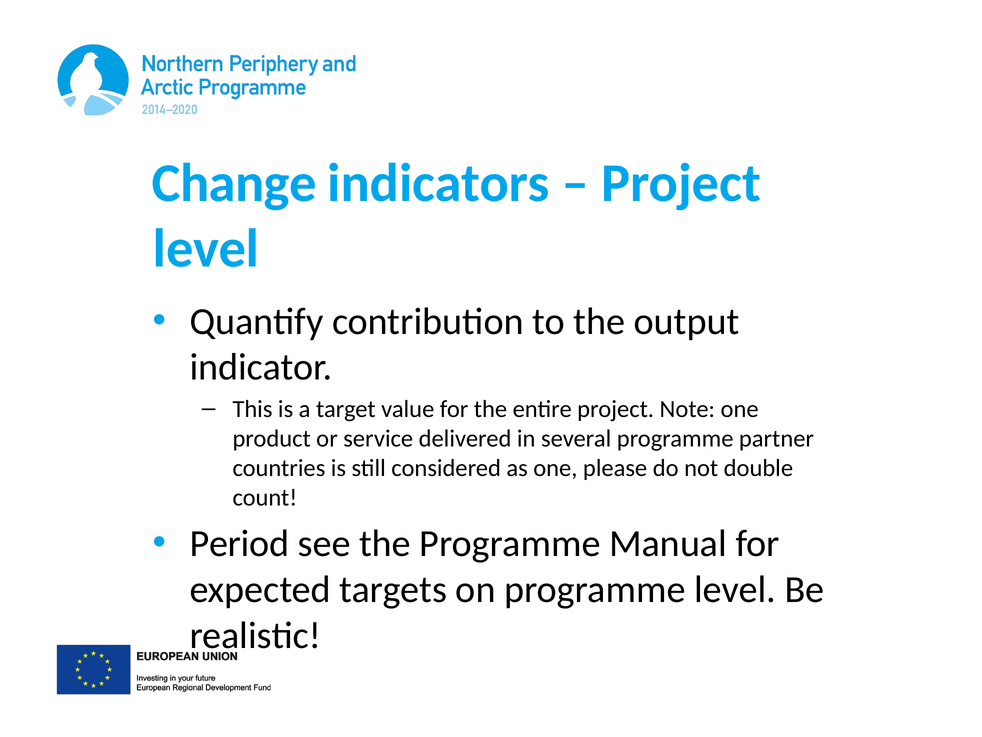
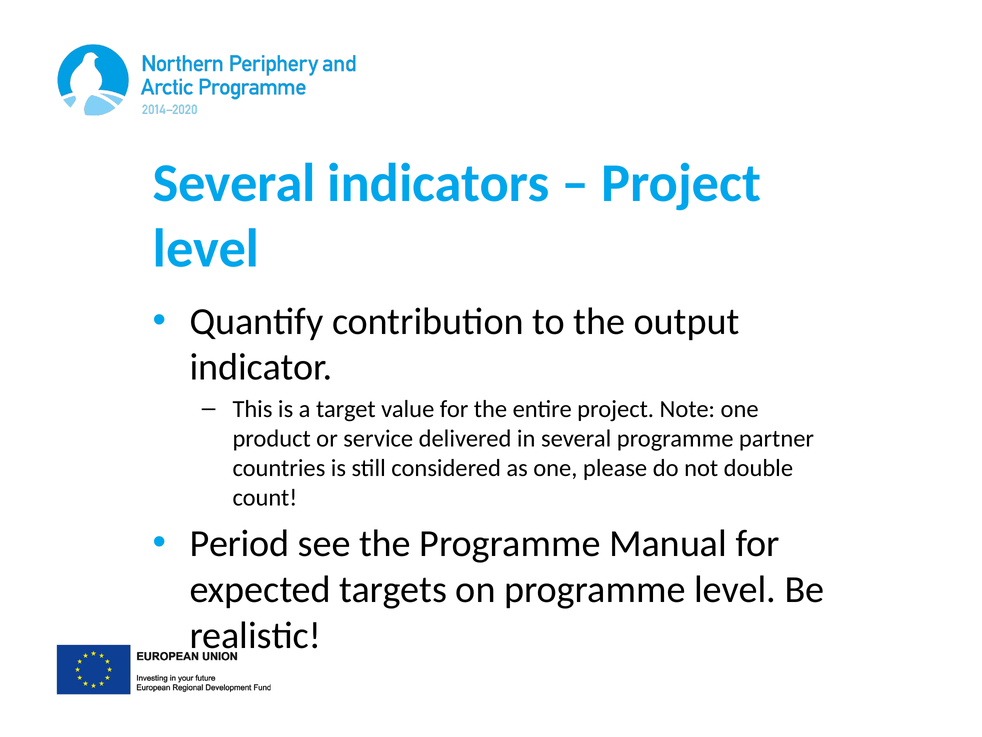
Change: Change -> Several (234, 183)
